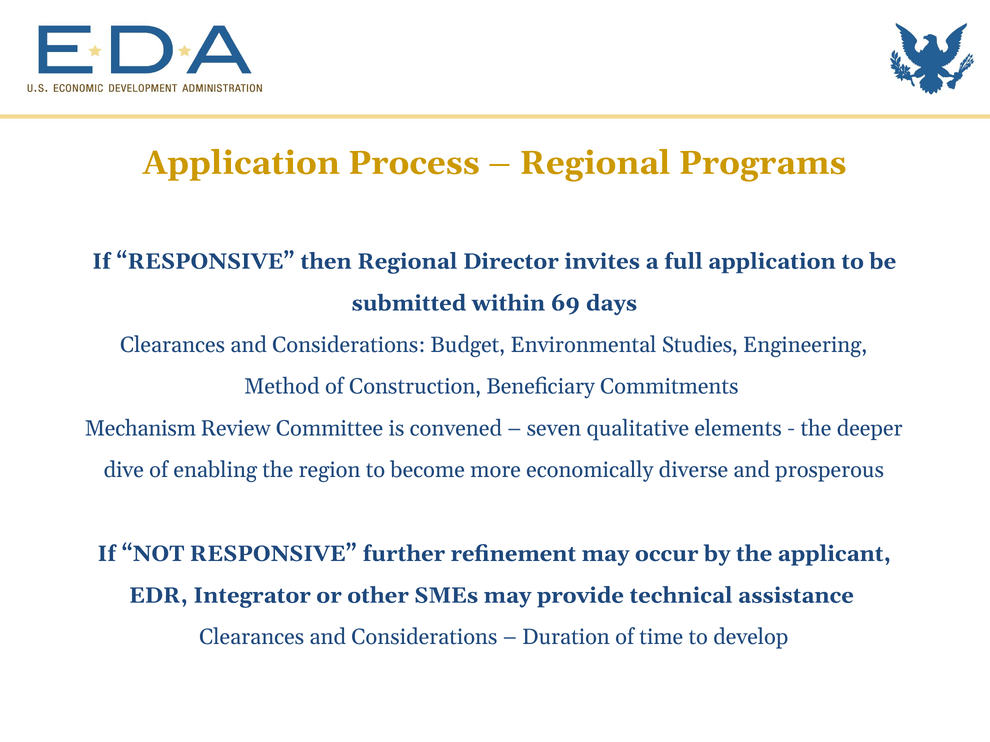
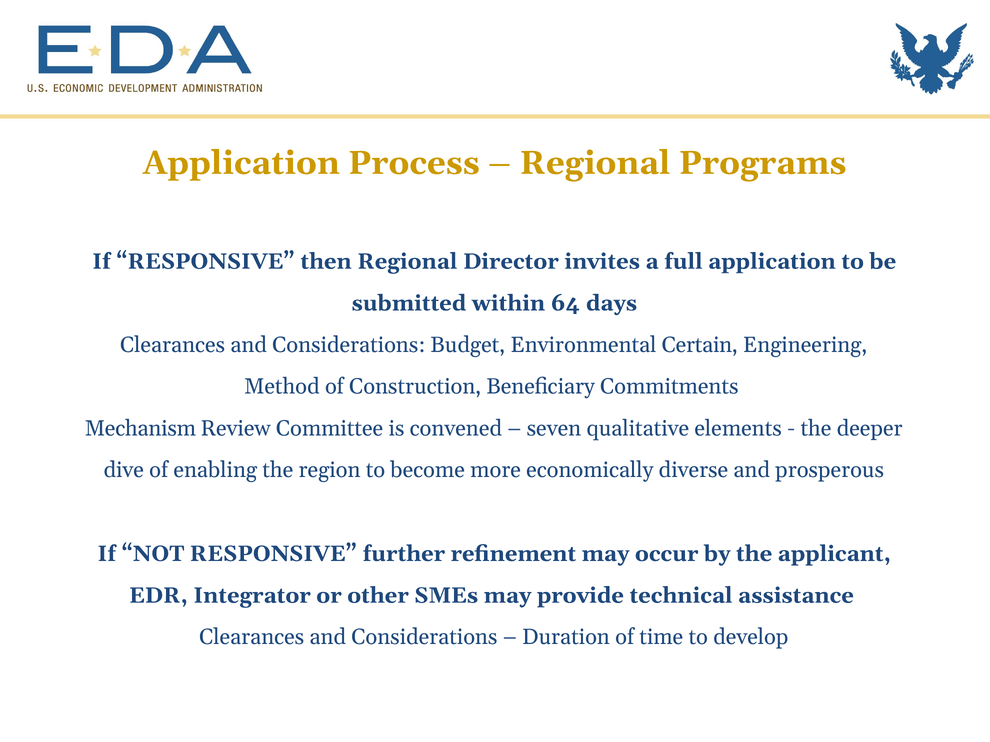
69: 69 -> 64 (565, 303)
Studies: Studies -> Certain (700, 345)
